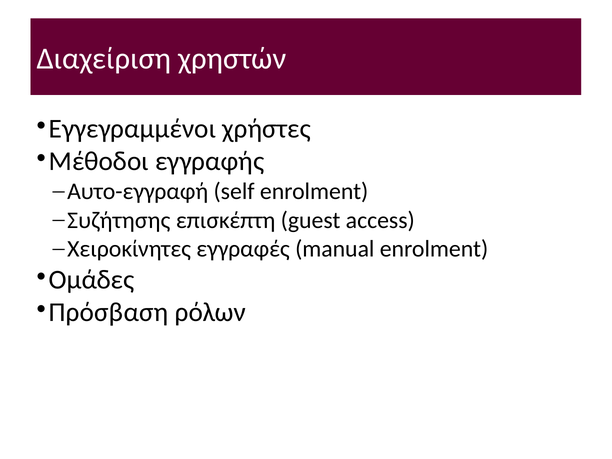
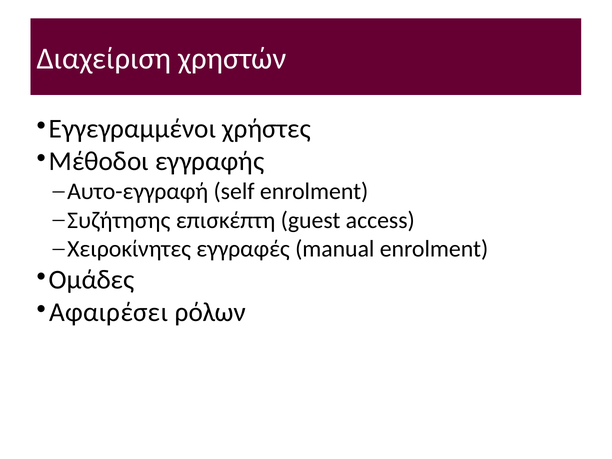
Πρόσβαση: Πρόσβαση -> Αφαιρέσει (109, 312)
